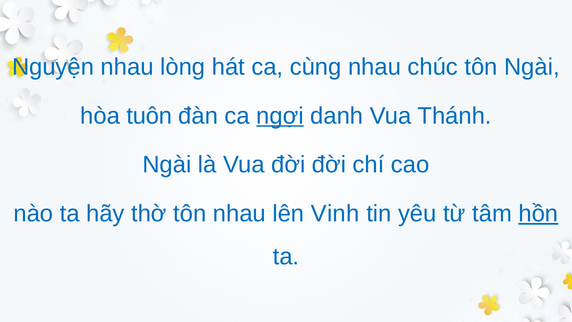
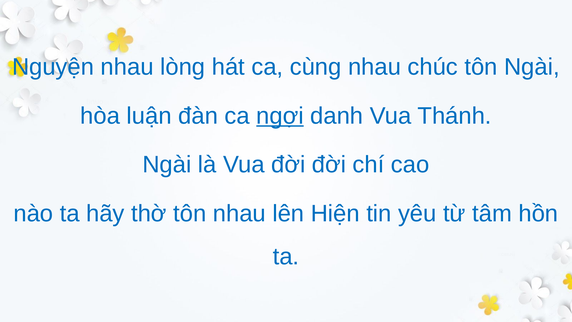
tuôn: tuôn -> luận (149, 116)
Vinh: Vinh -> Hiện (335, 213)
hồn underline: present -> none (538, 213)
